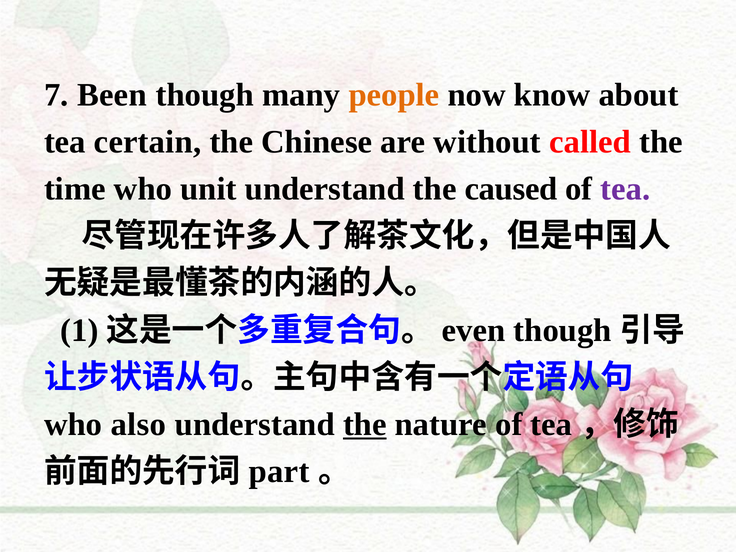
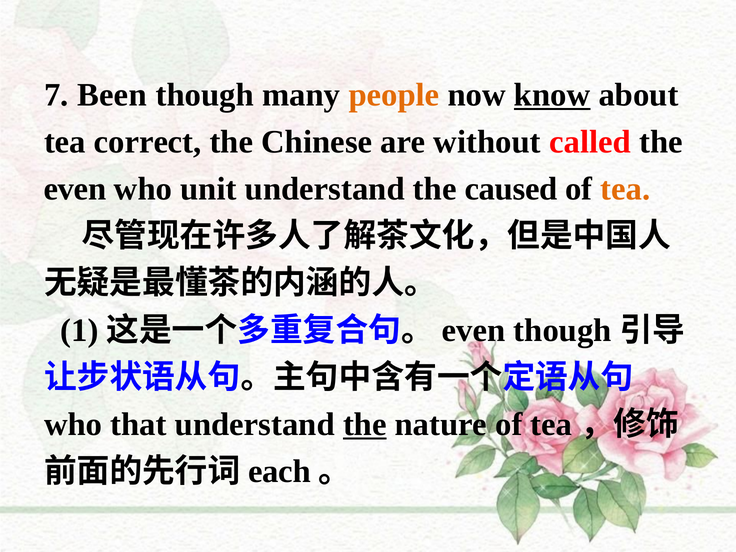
know underline: none -> present (552, 95)
certain: certain -> correct (148, 142)
time: time -> even (75, 189)
tea colour: purple -> orange (625, 189)
also: also -> that (139, 425)
part: part -> each (279, 472)
